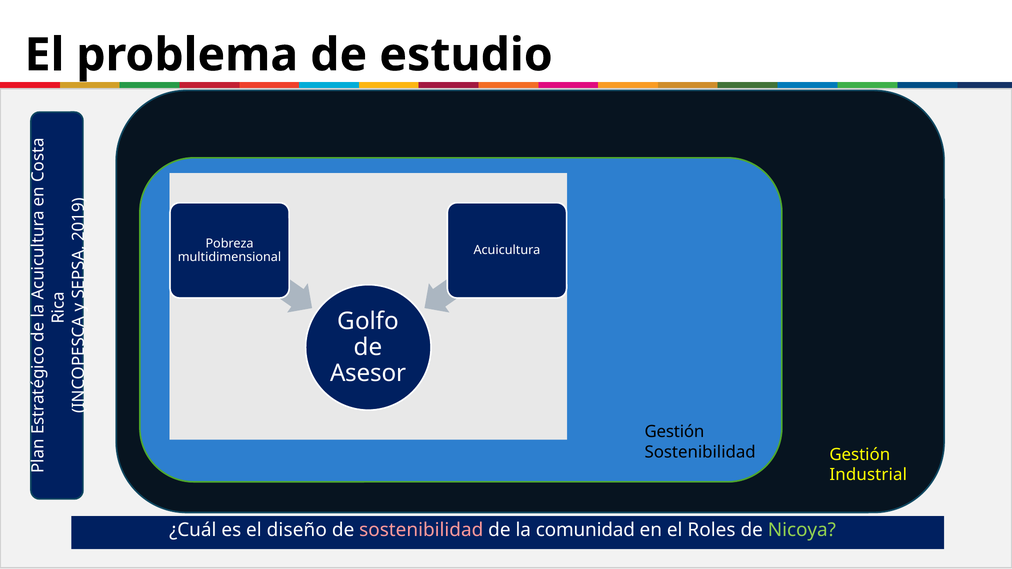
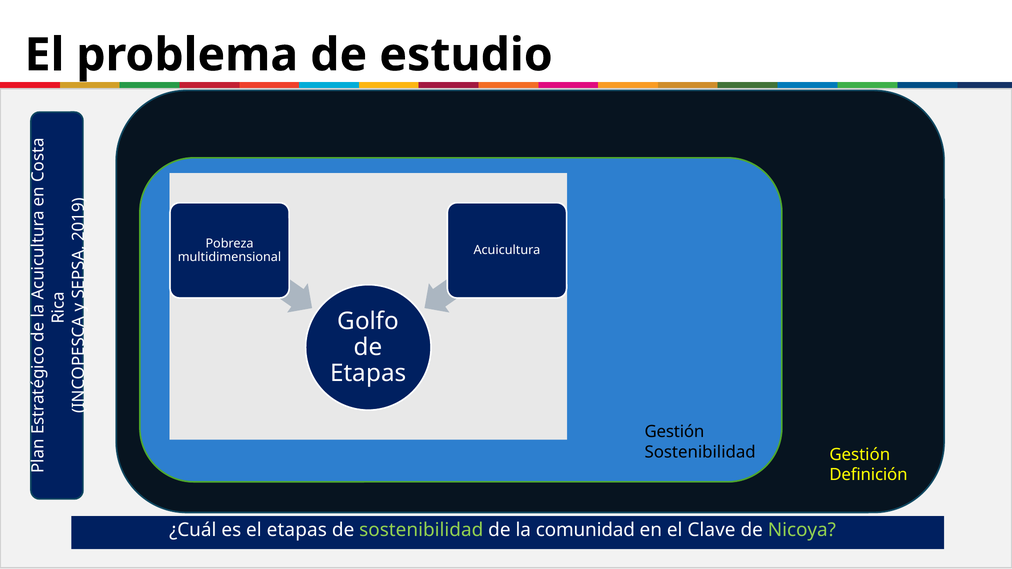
Asesor: Asesor -> Etapas (368, 374)
Industrial: Industrial -> Definición (868, 475)
el diseño: diseño -> etapas (297, 530)
sostenibilidad colour: pink -> light green (421, 530)
Roles: Roles -> Clave (711, 530)
